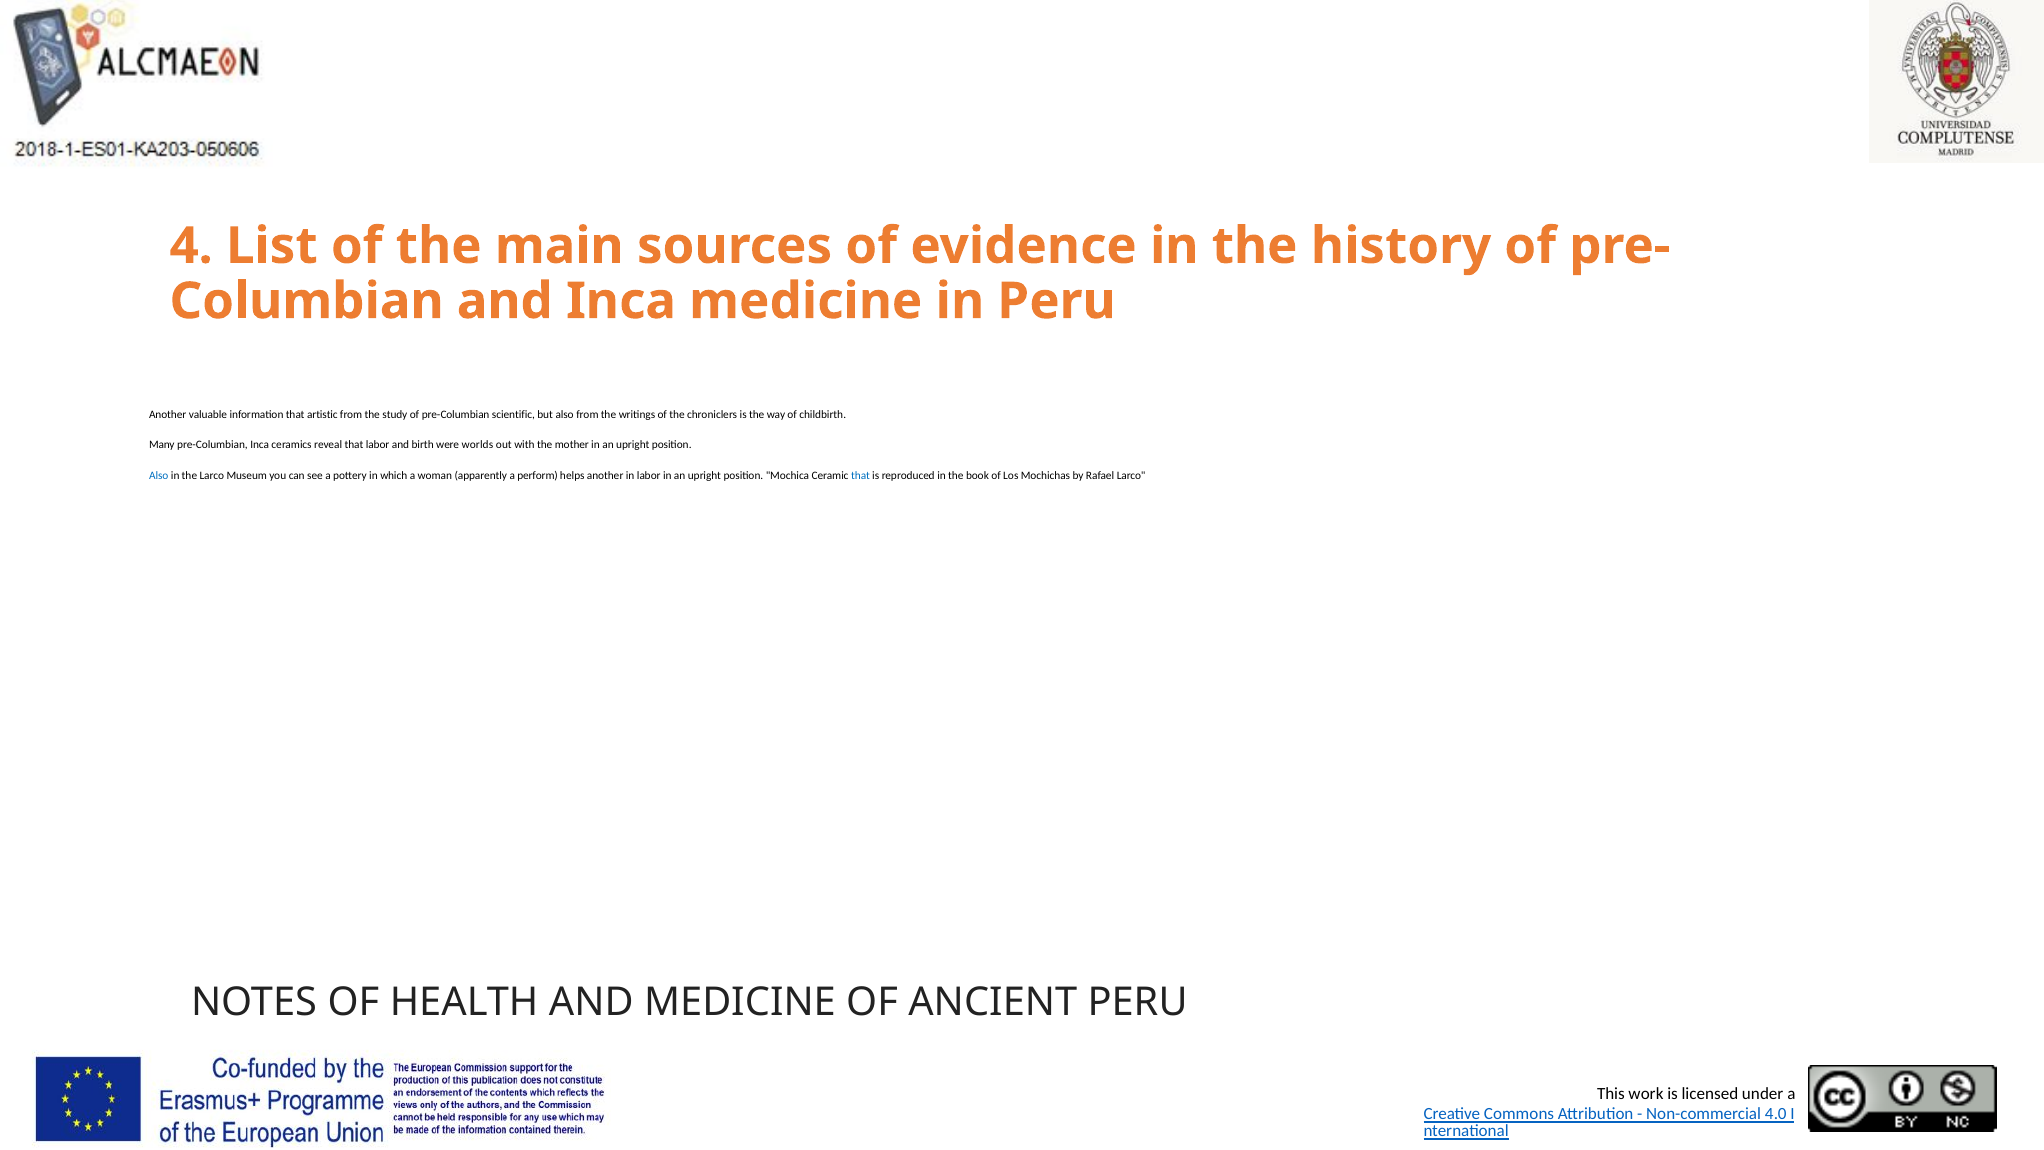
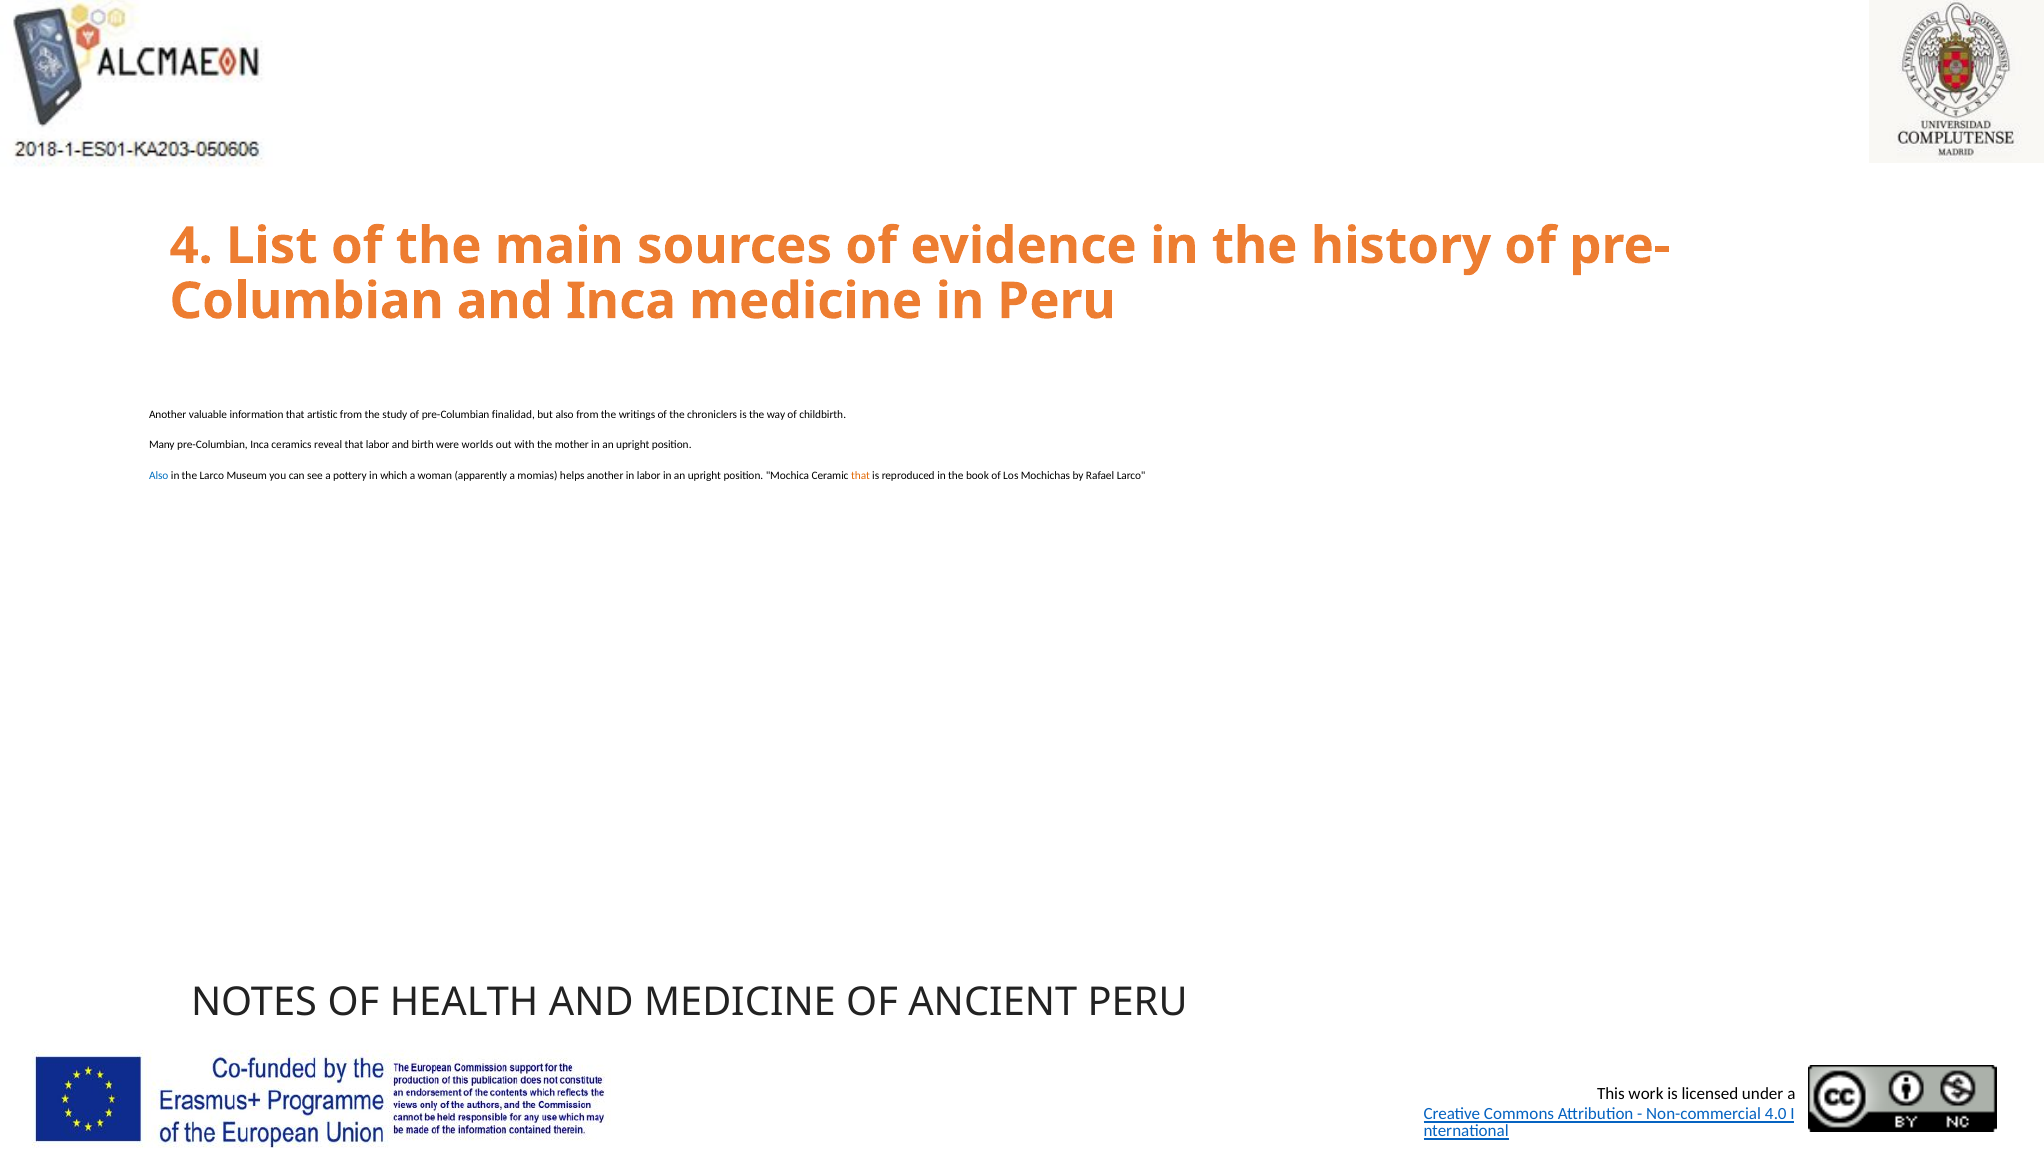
scientific: scientific -> finalidad (513, 415)
perform: perform -> momias (538, 475)
that colour: blue -> orange (861, 475)
